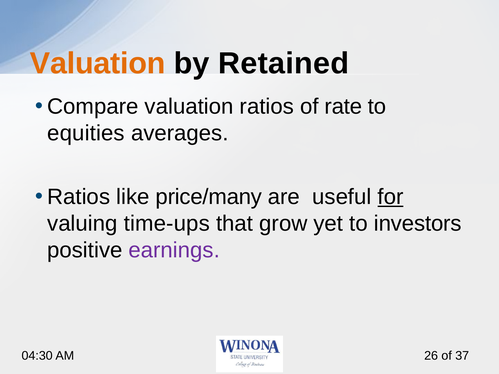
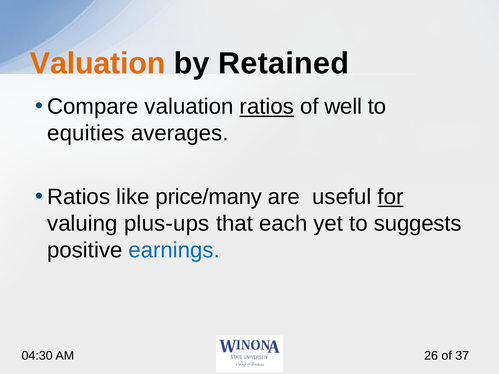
ratios underline: none -> present (267, 107)
rate: rate -> well (343, 107)
time-ups: time-ups -> plus-ups (167, 224)
grow: grow -> each (283, 224)
investors: investors -> suggests (418, 224)
earnings colour: purple -> blue (174, 250)
